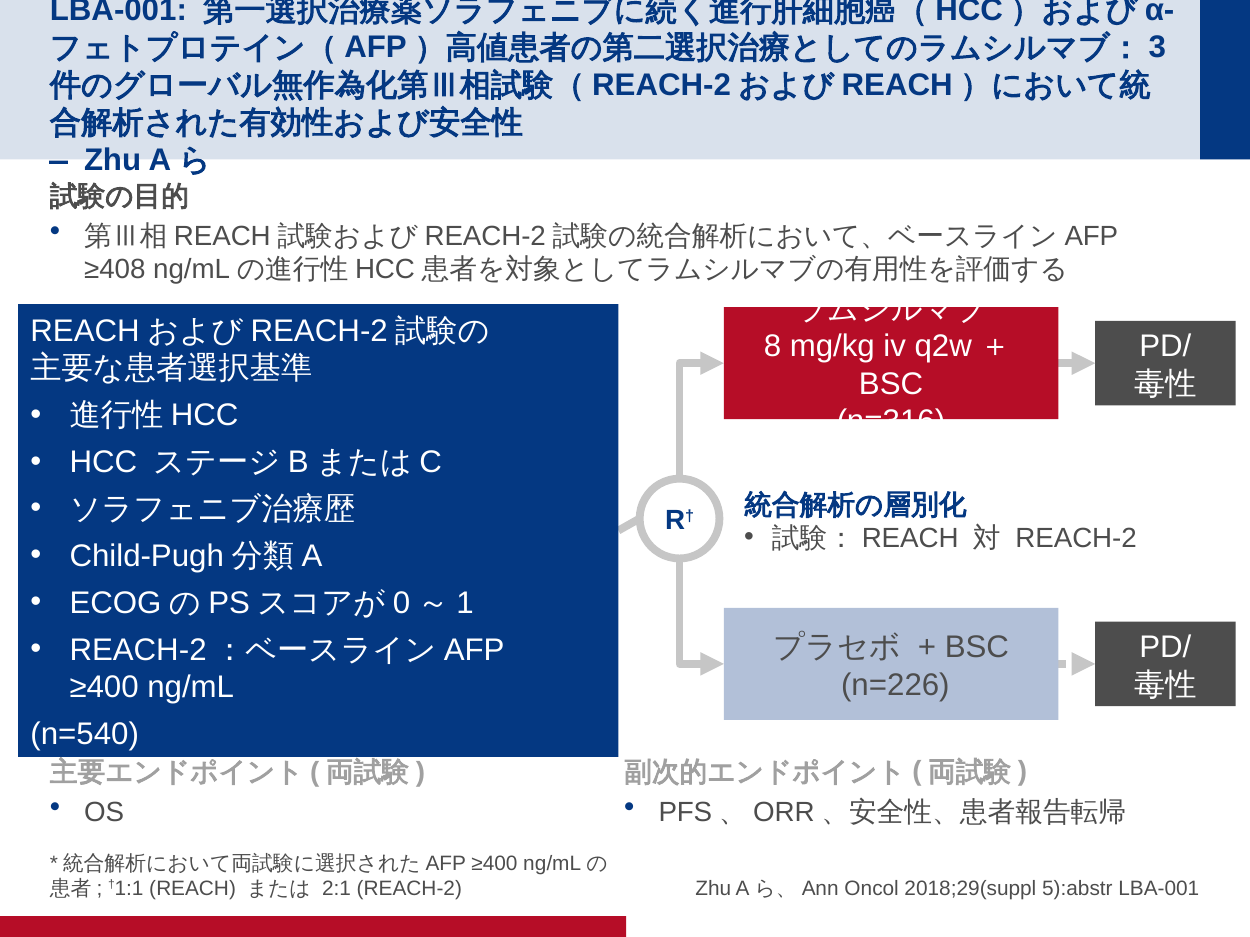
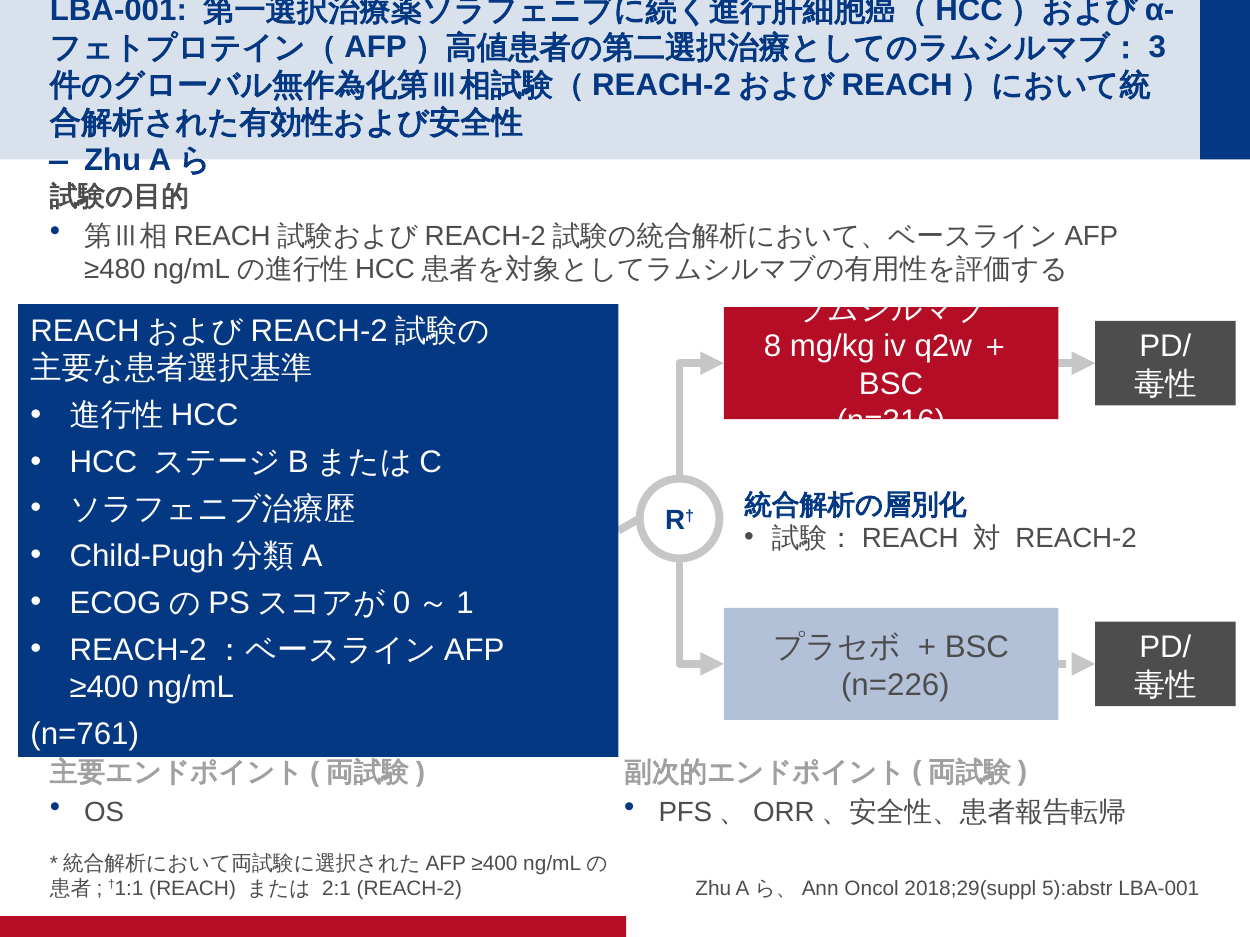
≥408: ≥408 -> ≥480 (115, 270)
n=540: n=540 -> n=761 (85, 735)
